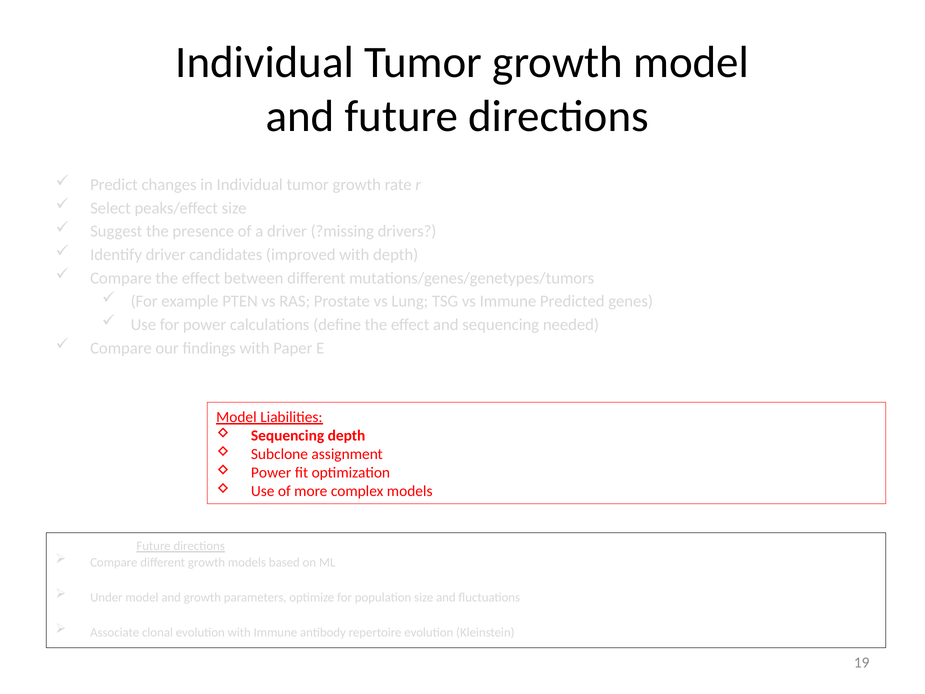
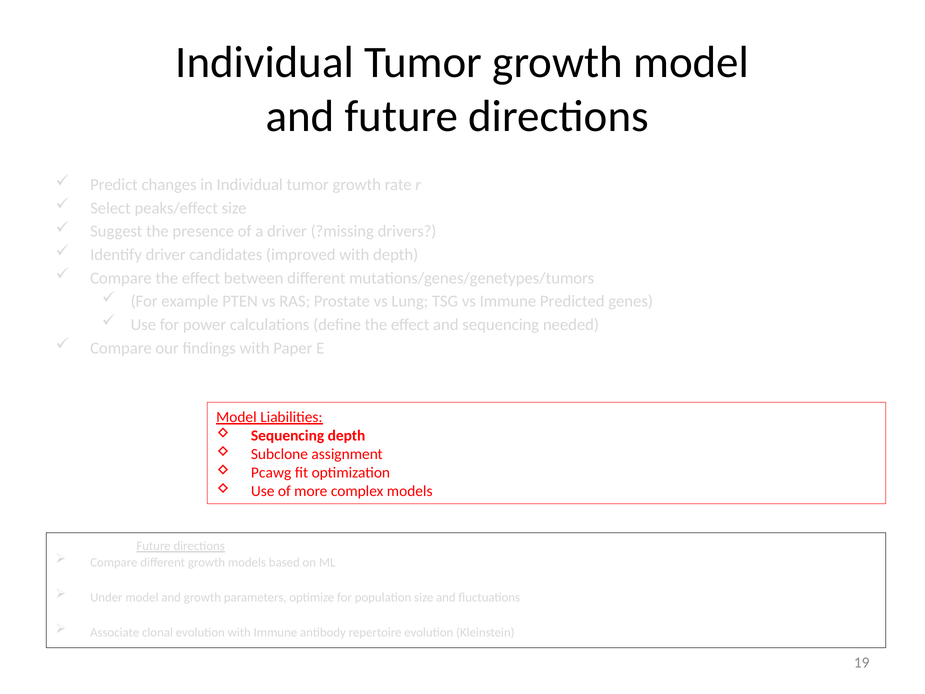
Power: Power -> Pcawg (271, 472)
